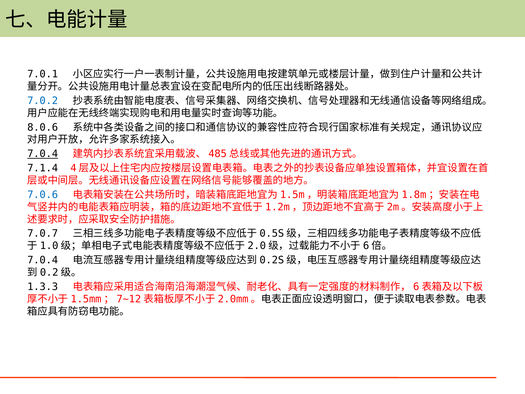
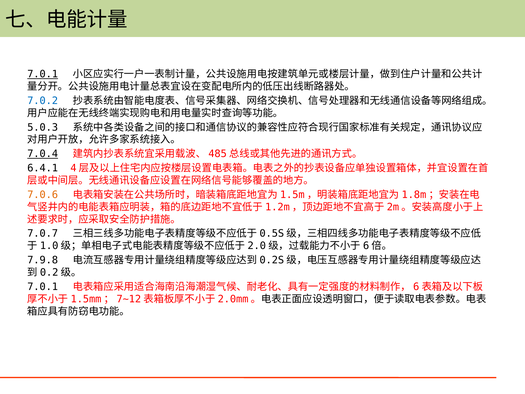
7.0.1 underline: none -> present (43, 74)
8.0.6: 8.0.6 -> 5.0.3 (43, 127)
7.1.4: 7.1.4 -> 6.4.1 (43, 168)
7.0.6 colour: blue -> orange (43, 195)
7.0.4: 7.0.4 -> 7.9.8 (43, 260)
1.3.3: 1.3.3 -> 7.0.1 (43, 287)
